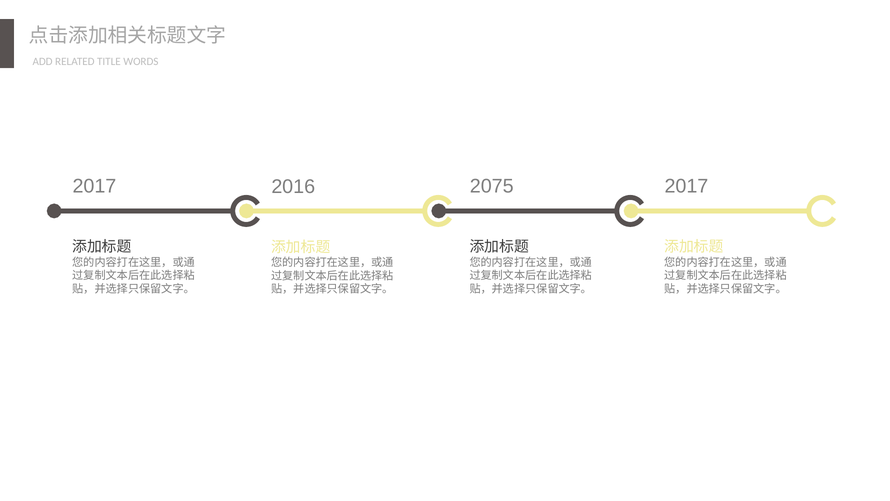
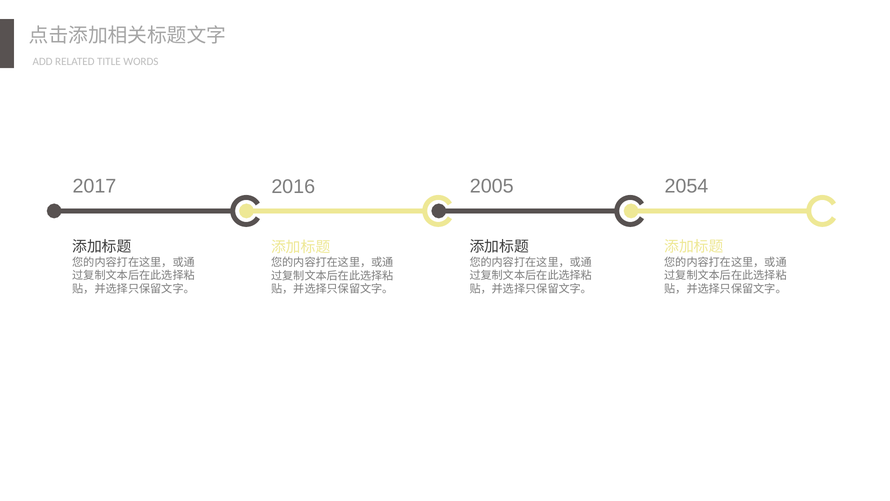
2075: 2075 -> 2005 (492, 186)
2017: 2017 -> 2054 (686, 186)
